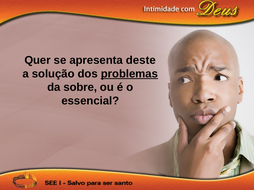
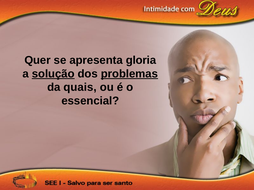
deste: deste -> gloria (141, 60)
solução underline: none -> present (53, 74)
sobre: sobre -> quais (80, 87)
